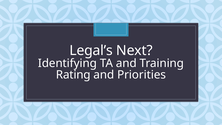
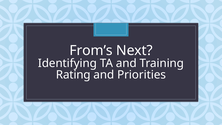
Legal’s: Legal’s -> From’s (91, 50)
